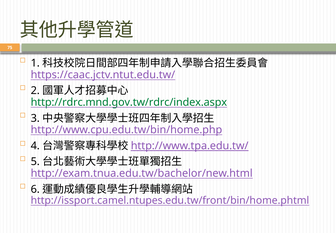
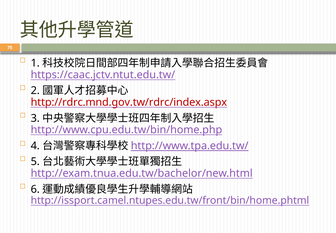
http://rdrc.mnd.gov.tw/rdrc/index.aspx colour: green -> red (129, 102)
